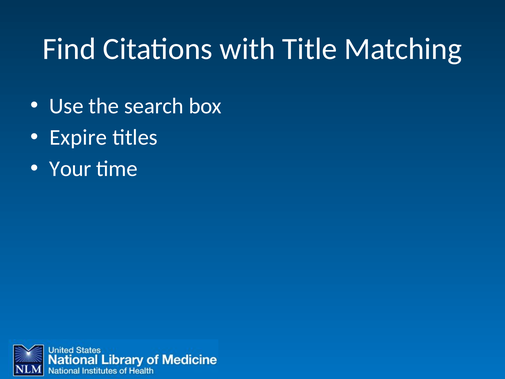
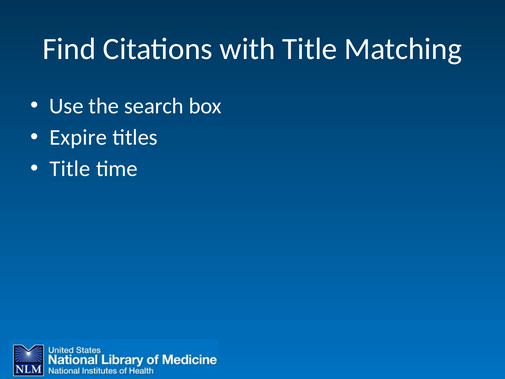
Your: Your -> Title (70, 169)
